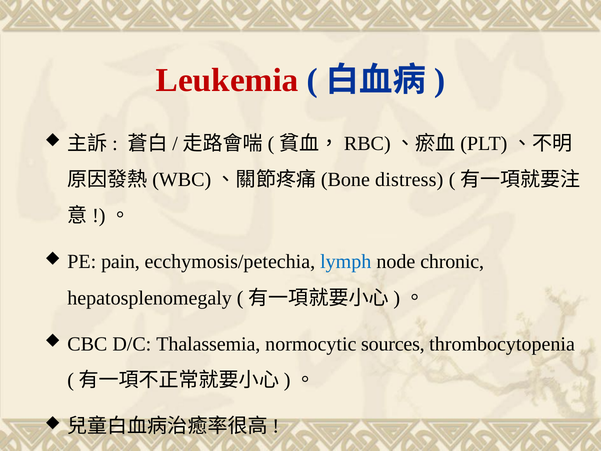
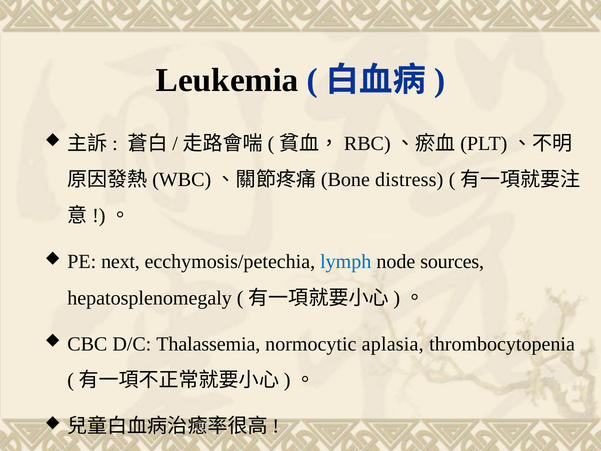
Leukemia colour: red -> black (227, 80)
pain: pain -> next (120, 262)
chronic: chronic -> sources (452, 262)
sources: sources -> aplasia (393, 344)
